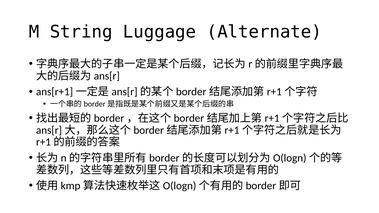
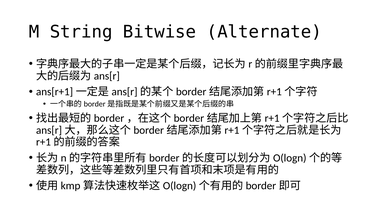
Luggage: Luggage -> Bitwise (160, 32)
